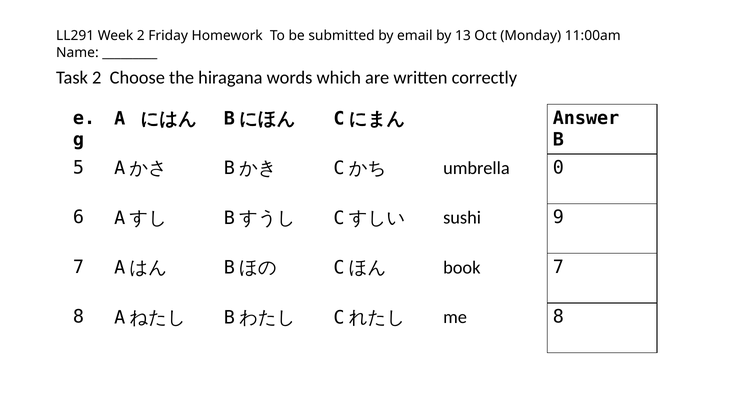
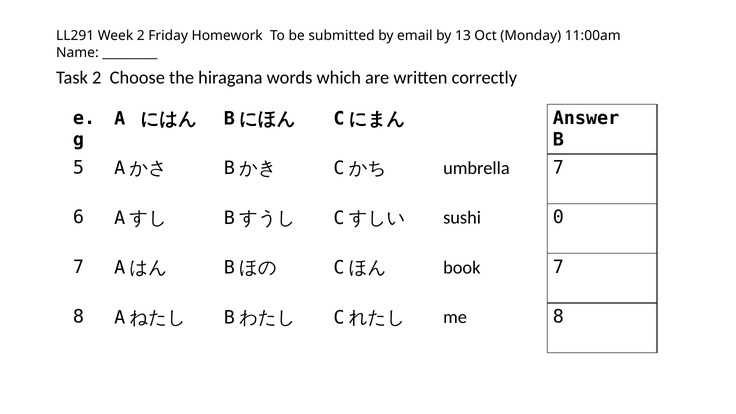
umbrella 0: 0 -> 7 (558, 168)
9: 9 -> 0 (558, 217)
